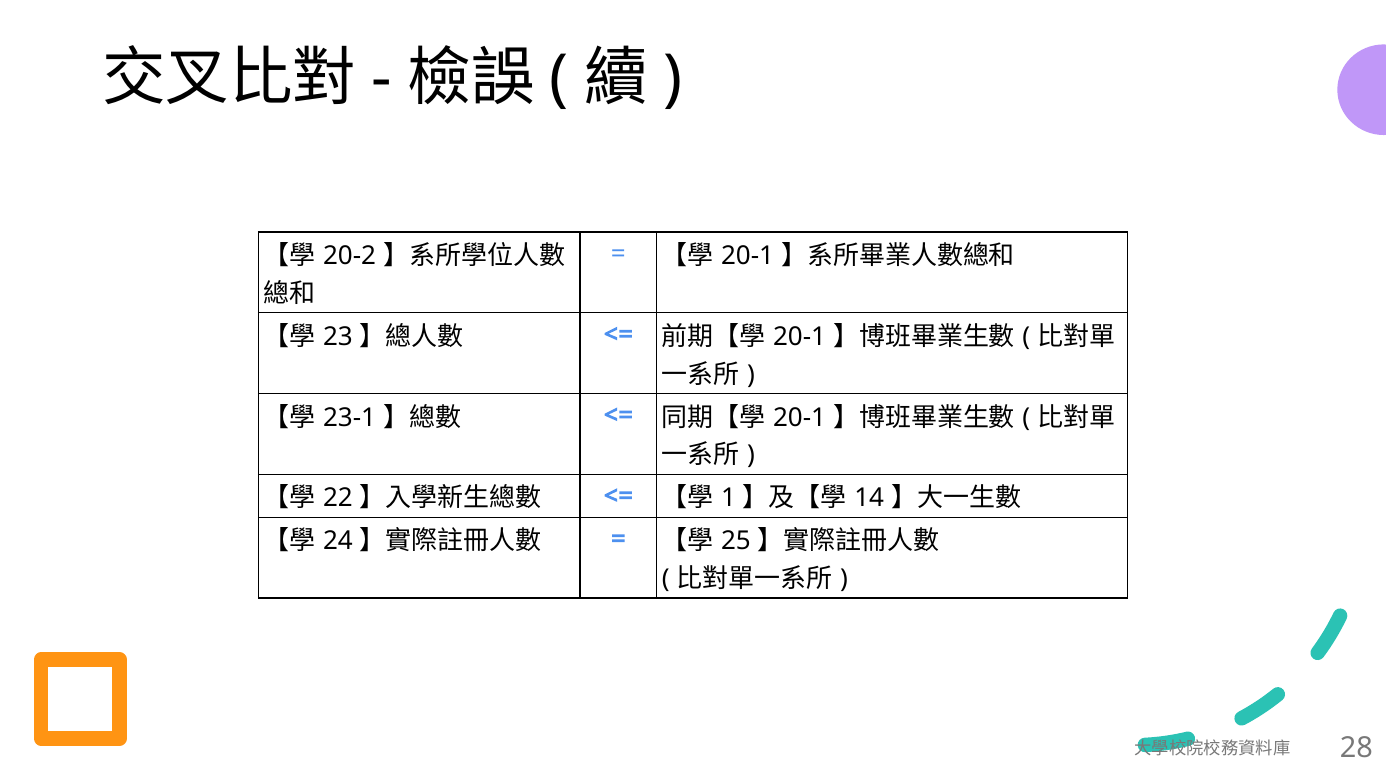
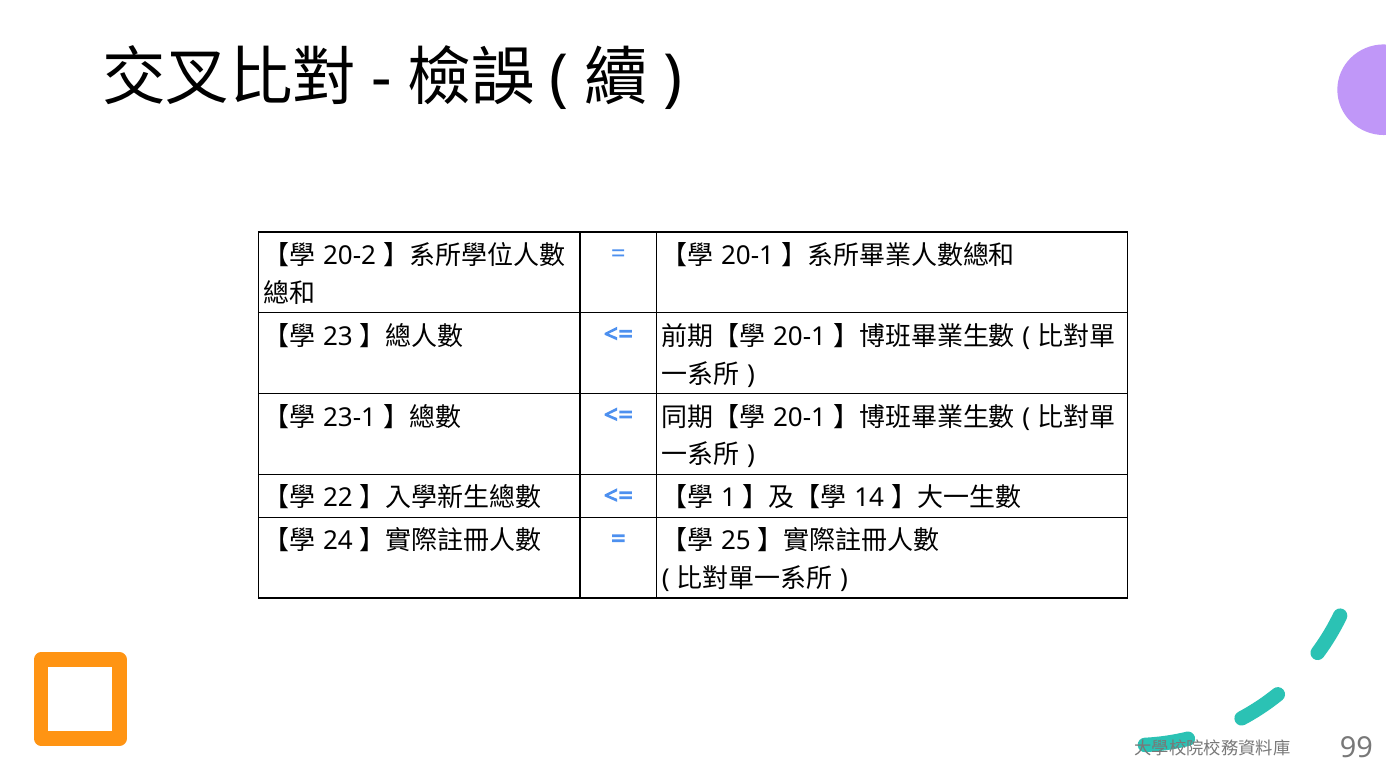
28: 28 -> 99 (1356, 747)
